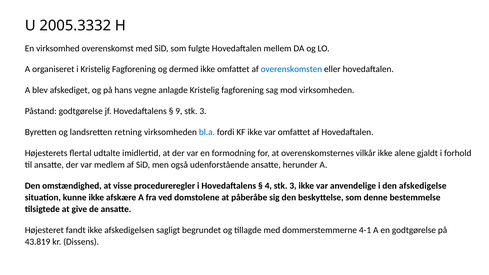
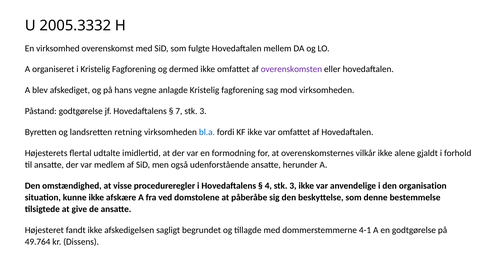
overenskomsten colour: blue -> purple (291, 69)
9: 9 -> 7 (179, 111)
afskedigelse: afskedigelse -> organisation (423, 186)
43.819: 43.819 -> 49.764 (38, 242)
